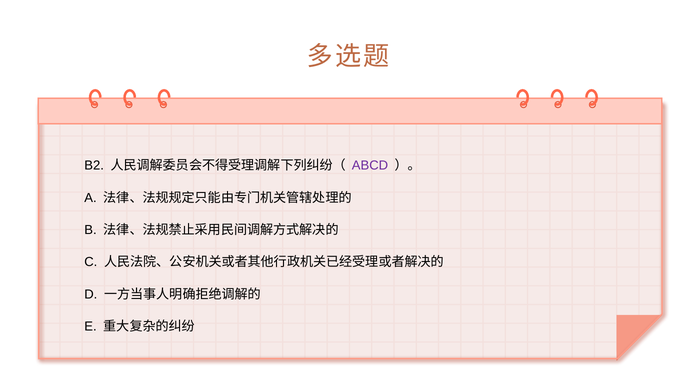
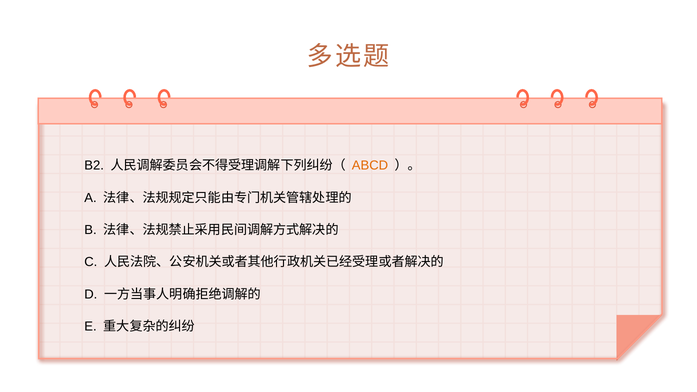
ABCD colour: purple -> orange (370, 166)
